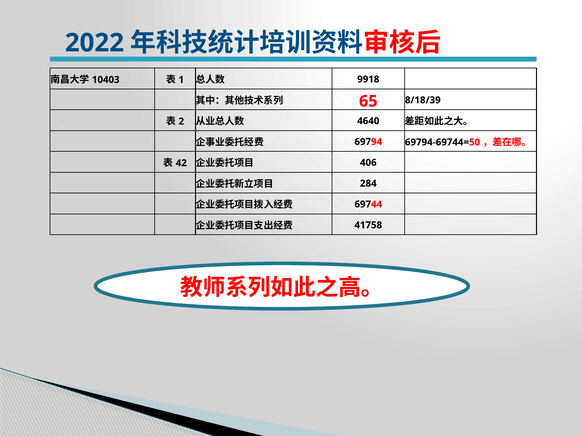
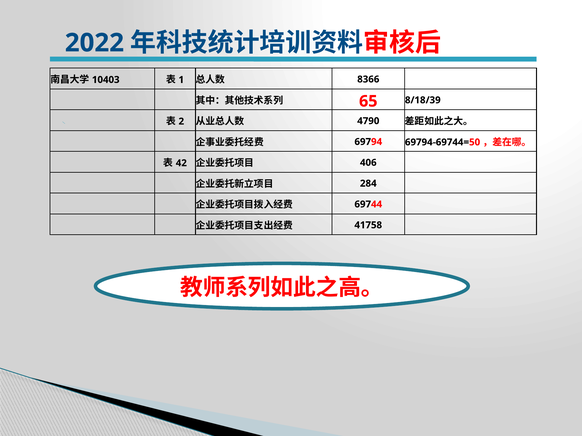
9918: 9918 -> 8366 (368, 79)
4640: 4640 -> 4790 (368, 121)
